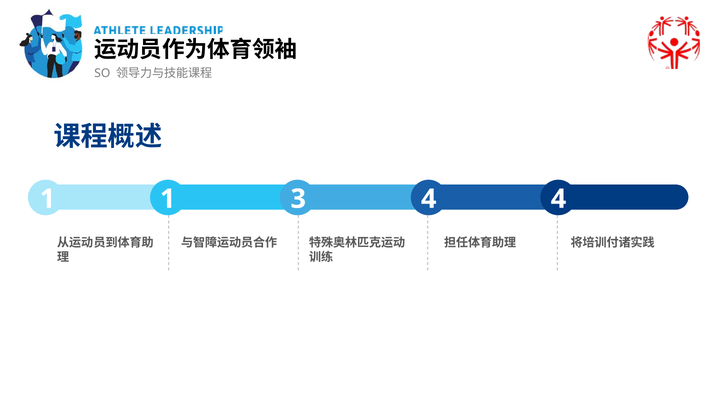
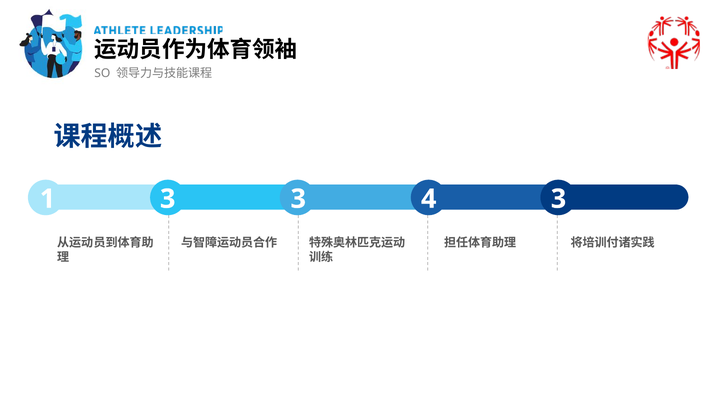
1 1: 1 -> 3 (168, 199)
4 4: 4 -> 3 (558, 199)
